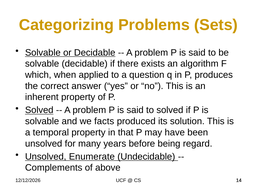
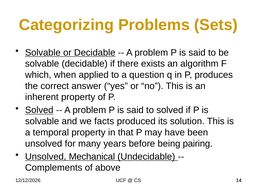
regard: regard -> pairing (198, 143)
Enumerate: Enumerate -> Mechanical (92, 156)
